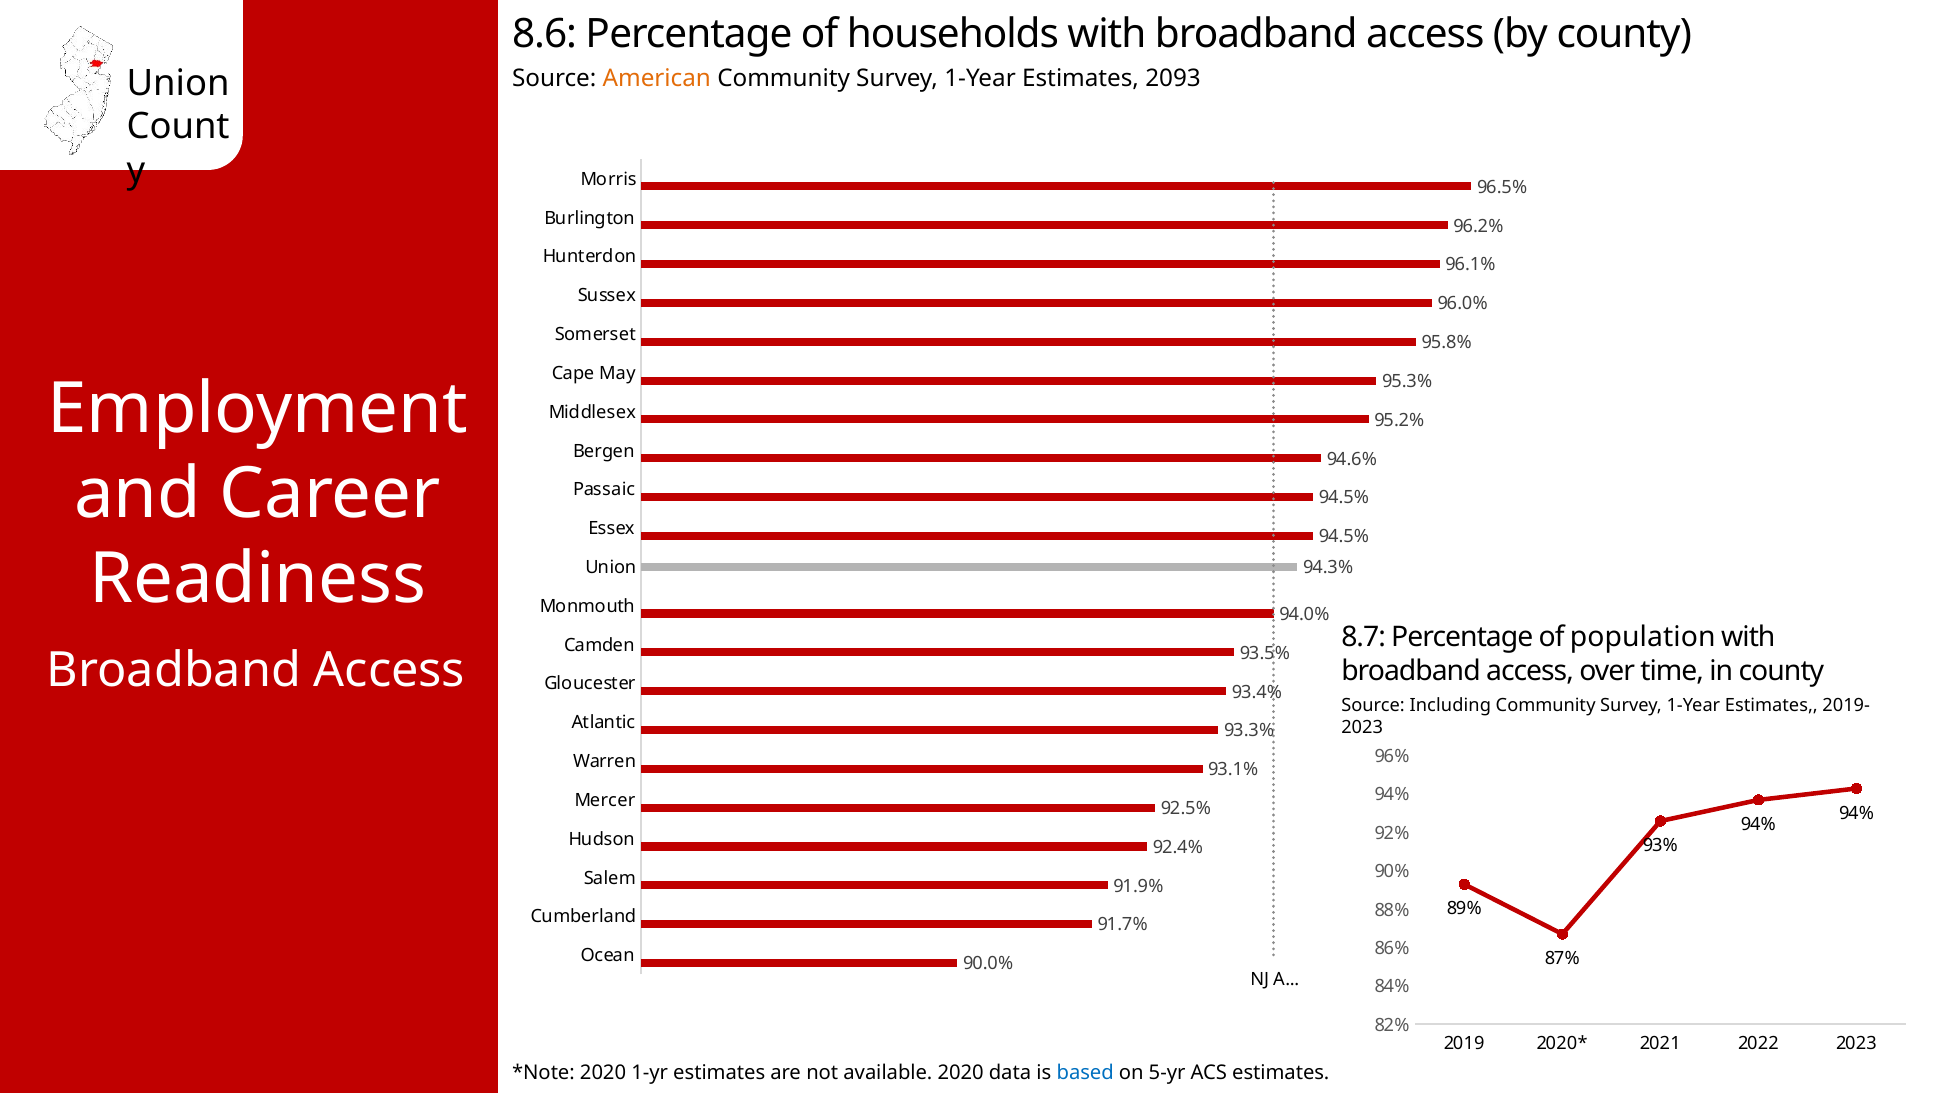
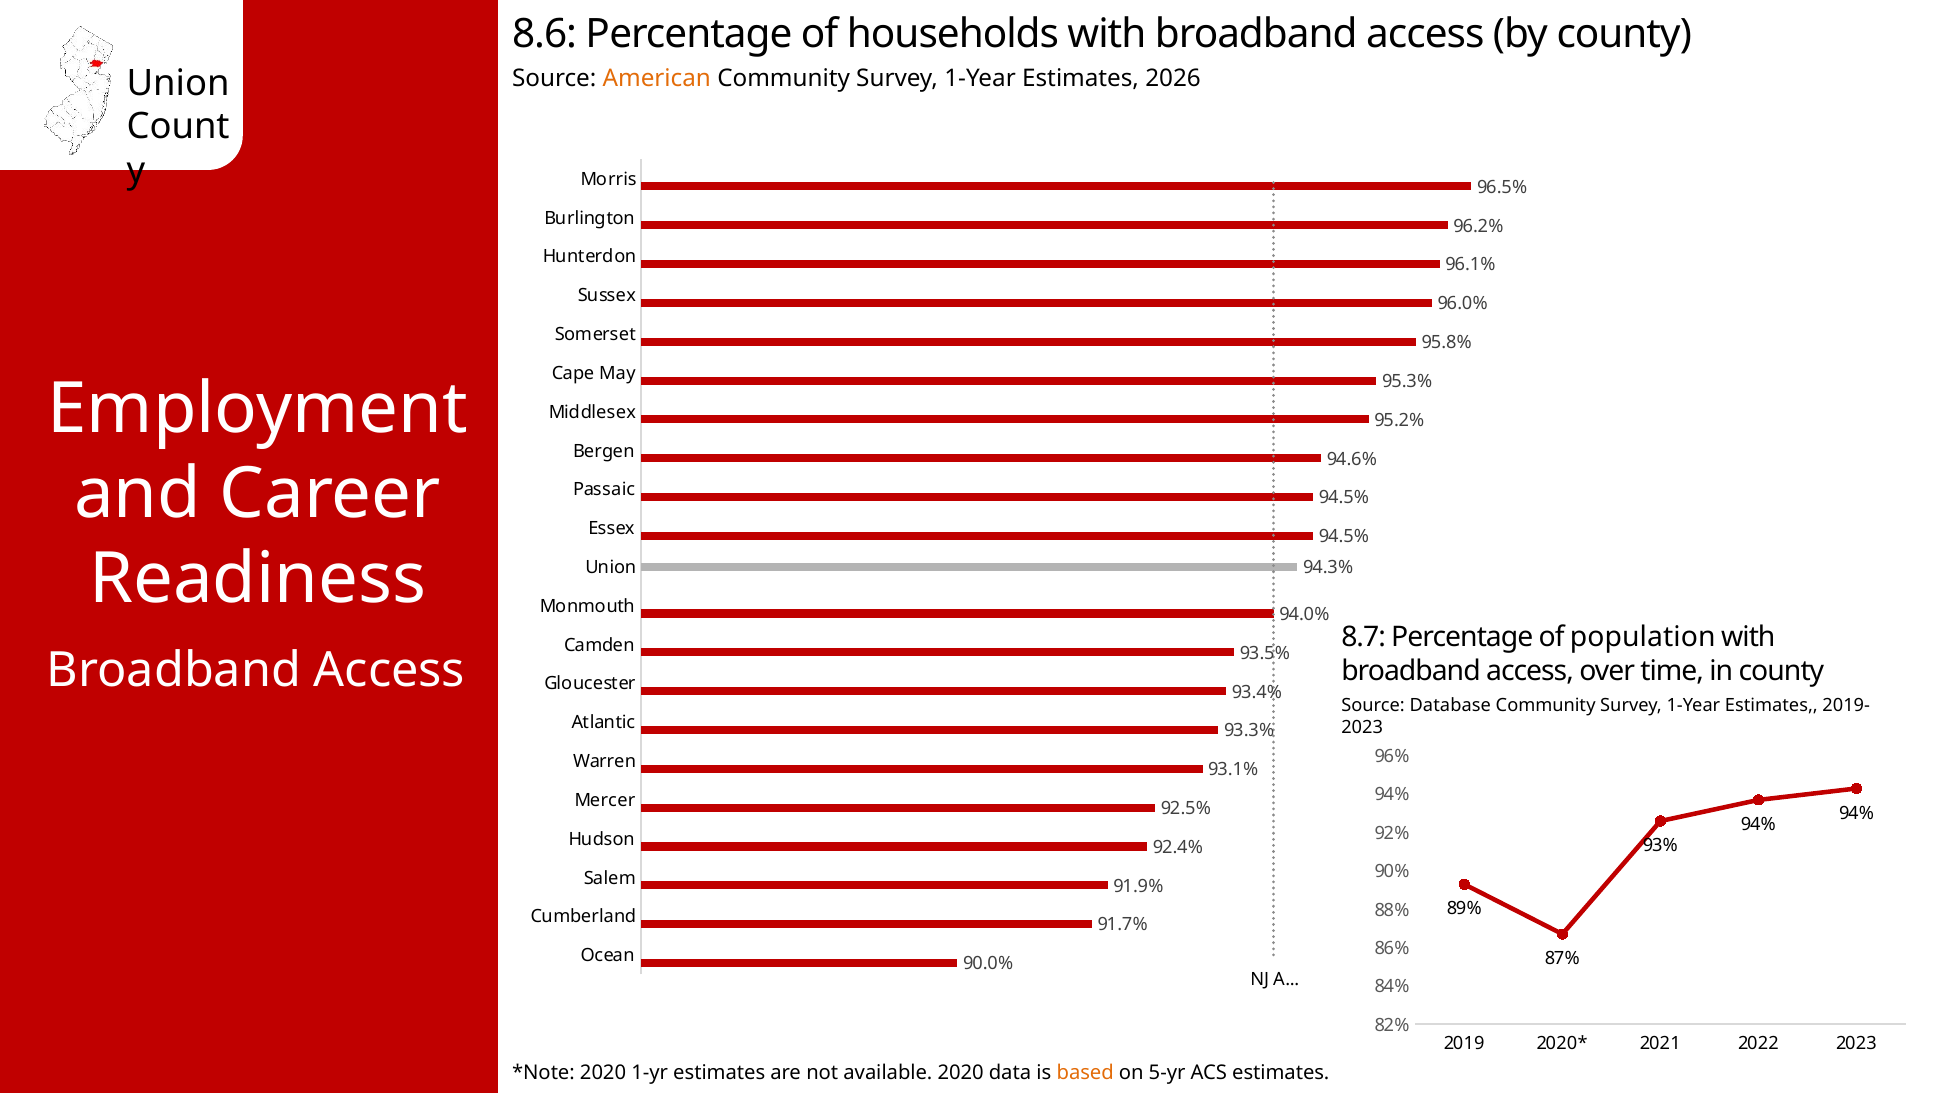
2093: 2093 -> 2026 (1173, 79)
Including: Including -> Database (1450, 706)
based colour: blue -> orange (1085, 1073)
